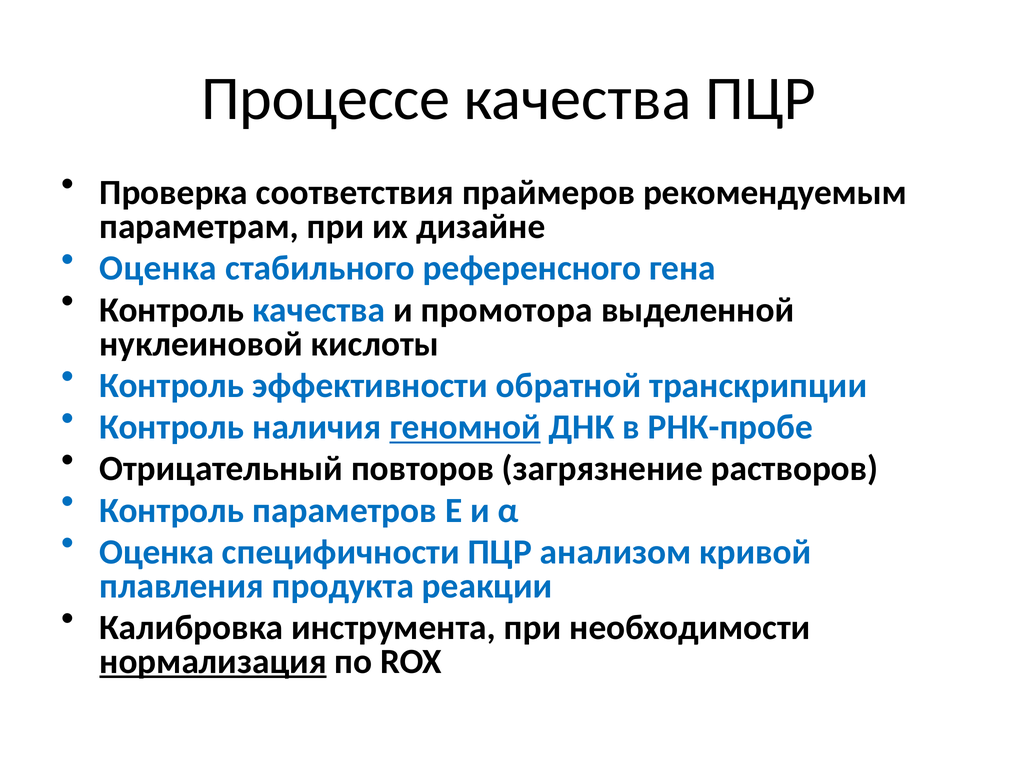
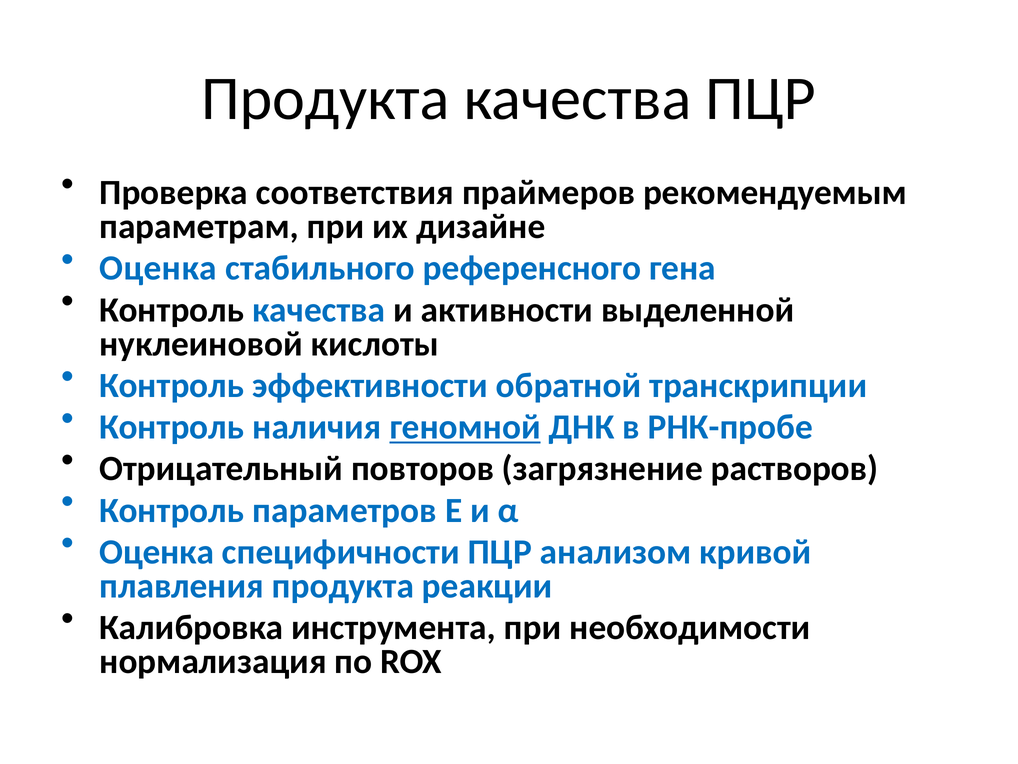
Процессе: Процессе -> Продукта (325, 99)
промотора: промотора -> активности (507, 310)
нормализация underline: present -> none (213, 661)
